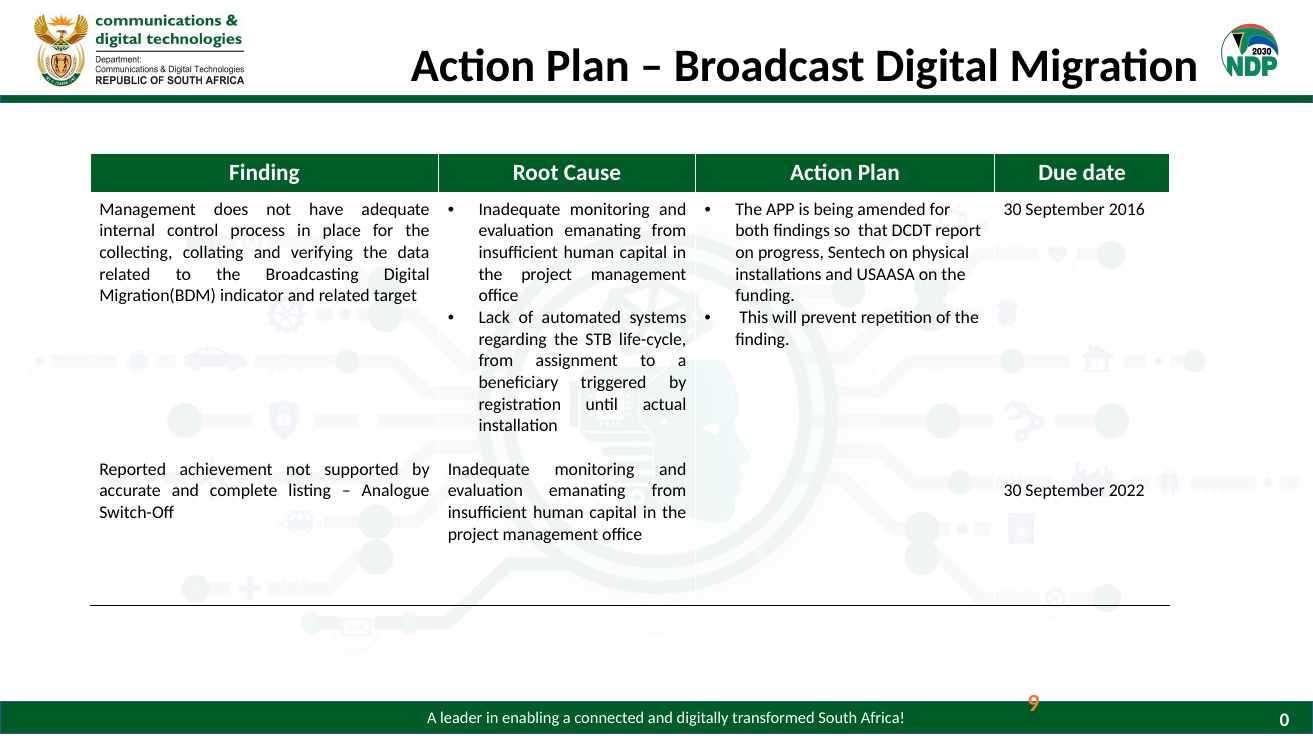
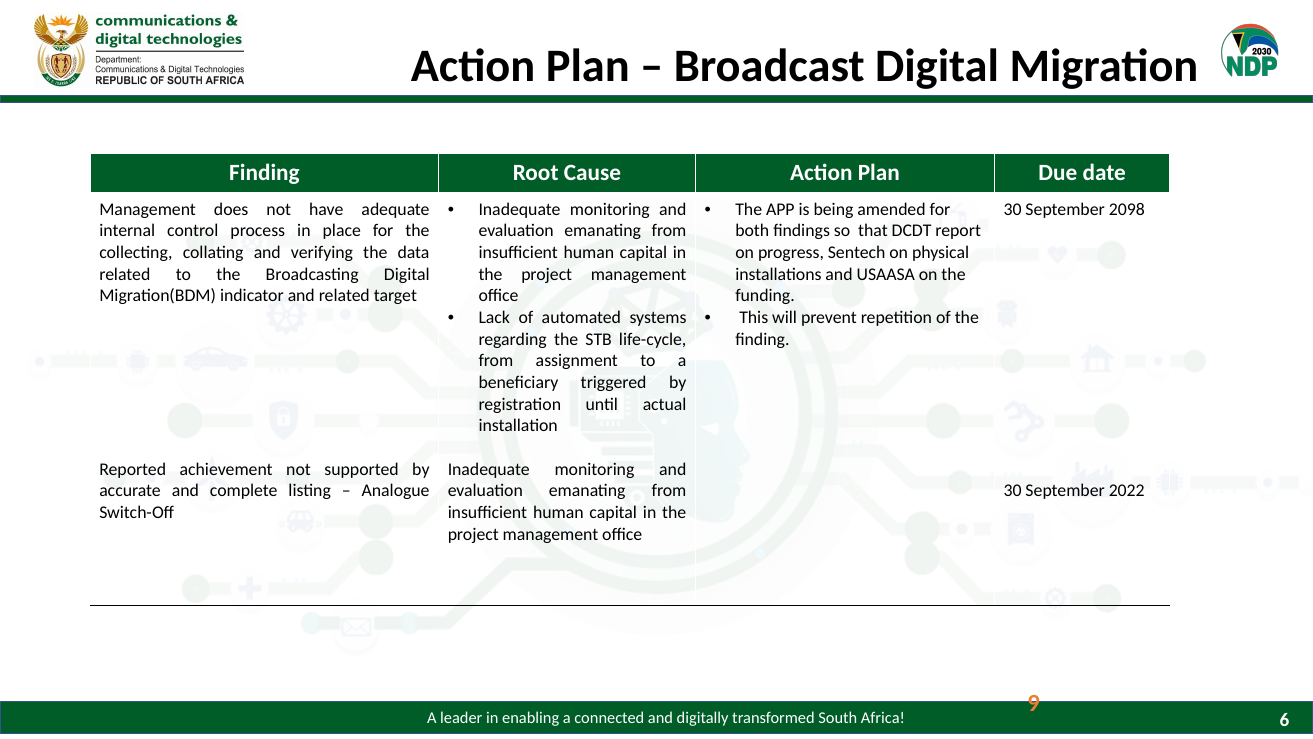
2016: 2016 -> 2098 (1127, 209)
0: 0 -> 6 (1284, 720)
